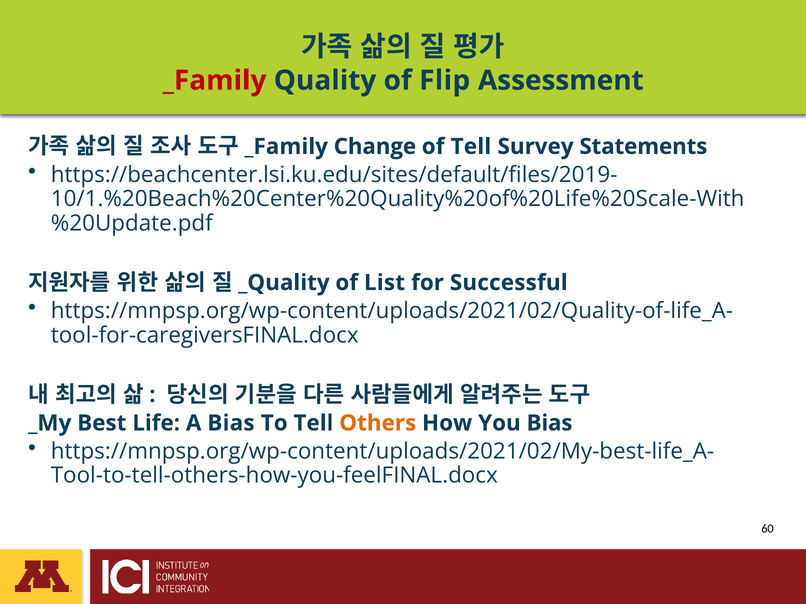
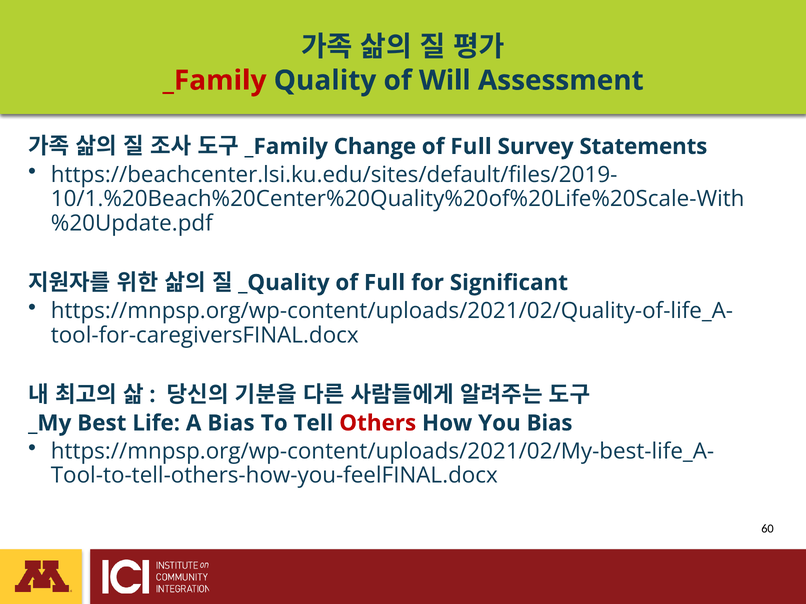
Flip: Flip -> Will (445, 81)
Tell: Tell -> Full (471, 147)
List: List -> Full (384, 283)
Successful: Successful -> Significant (509, 283)
Others colour: orange -> red (378, 423)
